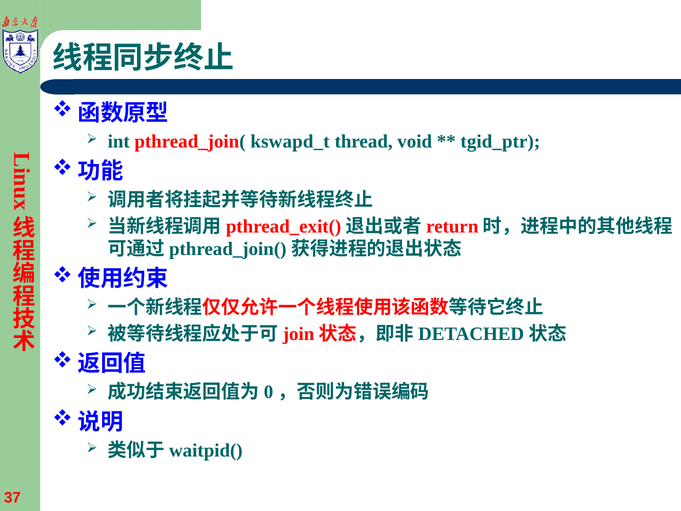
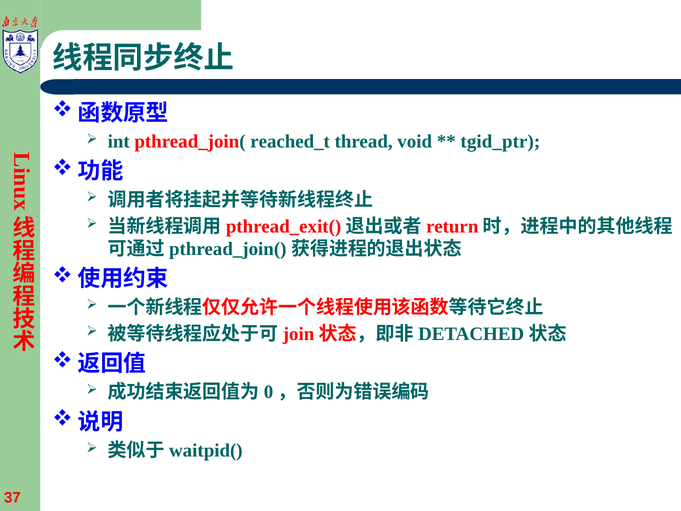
kswapd_t: kswapd_t -> reached_t (290, 142)
